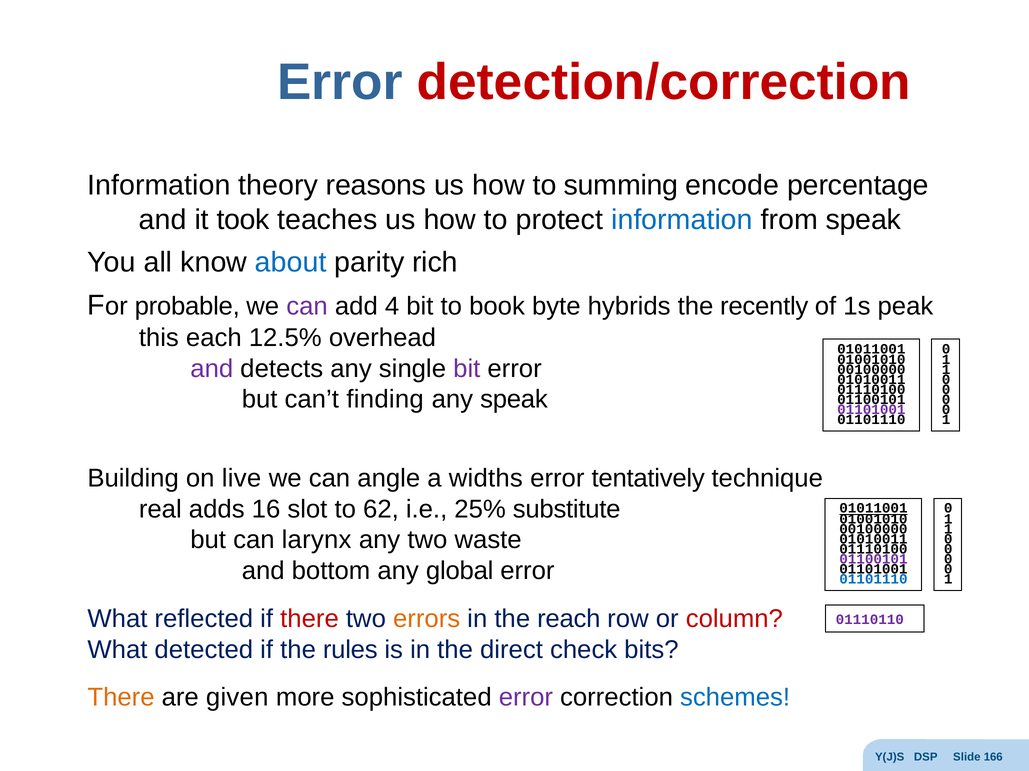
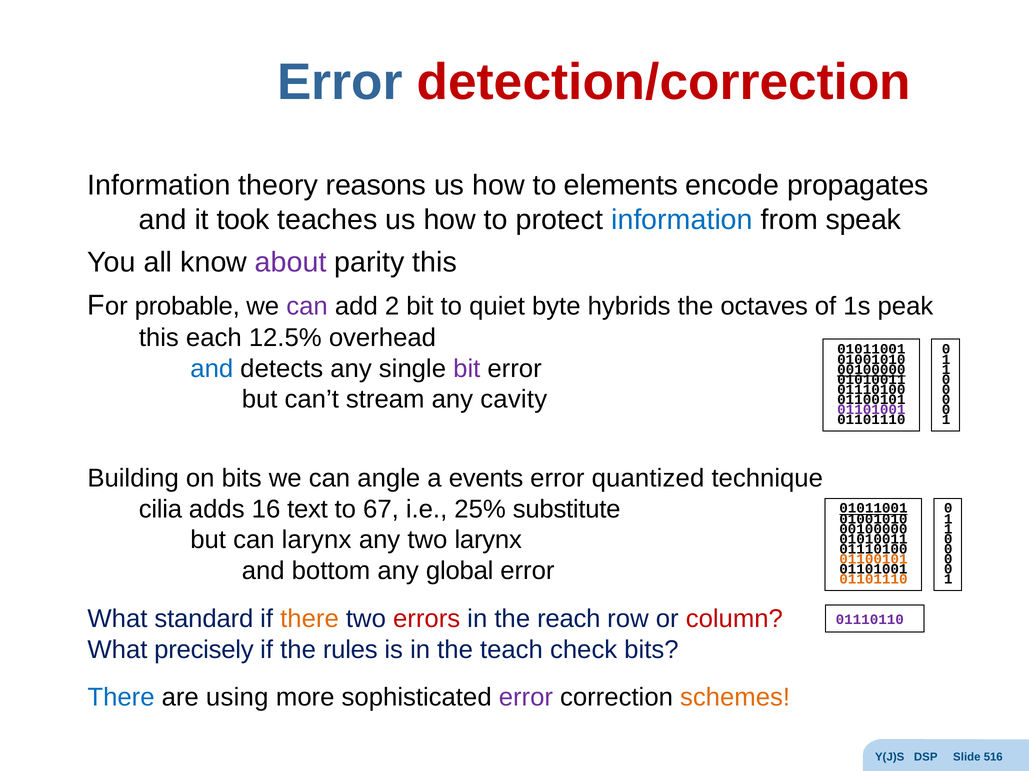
summing: summing -> elements (621, 186)
percentage: percentage -> propagates (858, 186)
about colour: blue -> purple (291, 263)
parity rich: rich -> this (435, 263)
4: 4 -> 2 (392, 307)
book: book -> quiet (497, 307)
recently: recently -> octaves (764, 307)
and colour: purple -> blue (212, 369)
00100000 underline: none -> present (871, 370)
finding: finding -> stream (385, 400)
any speak: speak -> cavity (514, 400)
on live: live -> bits (242, 479)
widths: widths -> events (486, 479)
tentatively: tentatively -> quantized (648, 479)
real: real -> cilia (160, 510)
slot: slot -> text (308, 510)
62: 62 -> 67 (381, 510)
two waste: waste -> larynx (488, 540)
01100101 colour: purple -> orange (873, 559)
01101110 colour: blue -> orange (873, 580)
reflected: reflected -> standard (204, 619)
there colour: red -> orange (310, 619)
errors colour: orange -> red (427, 619)
detected: detected -> precisely (204, 650)
direct: direct -> teach (511, 650)
There colour: orange -> blue (121, 698)
given: given -> using (237, 698)
schemes colour: blue -> orange (735, 698)
166: 166 -> 516 (993, 758)
